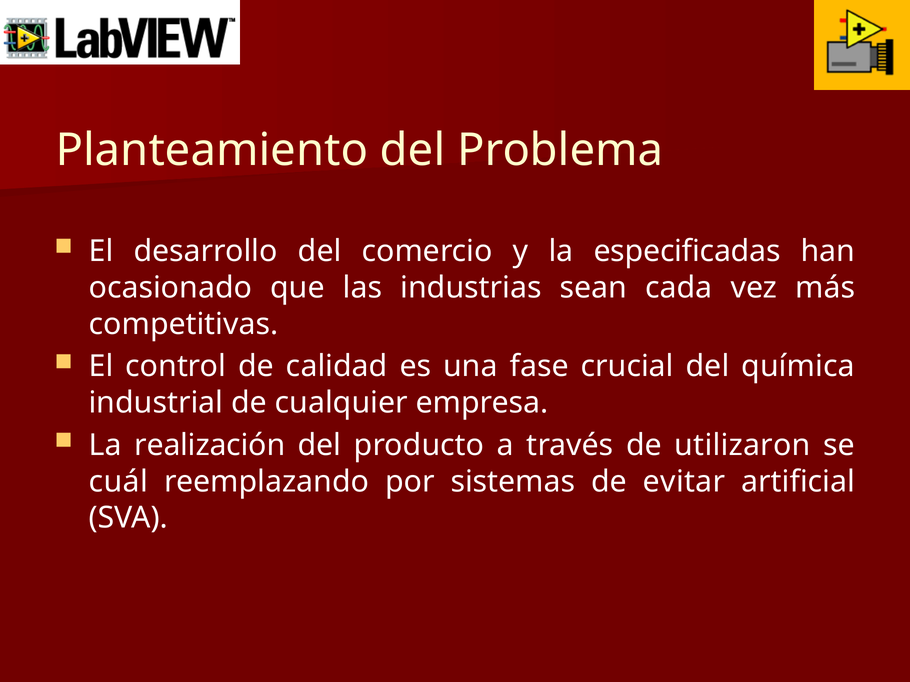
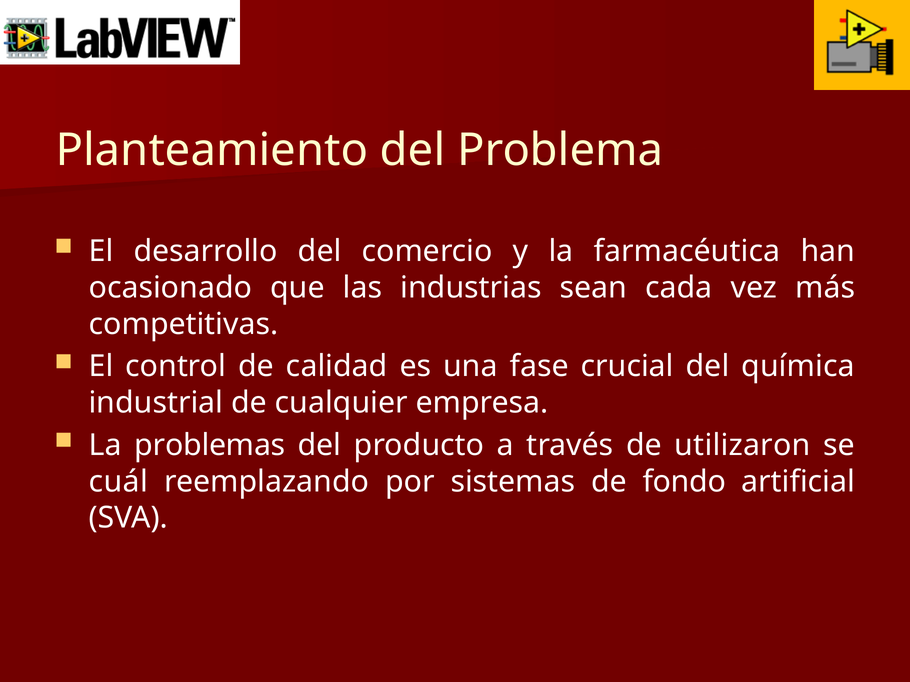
especificadas: especificadas -> farmacéutica (687, 251)
realización: realización -> problemas (210, 446)
evitar: evitar -> fondo (684, 482)
